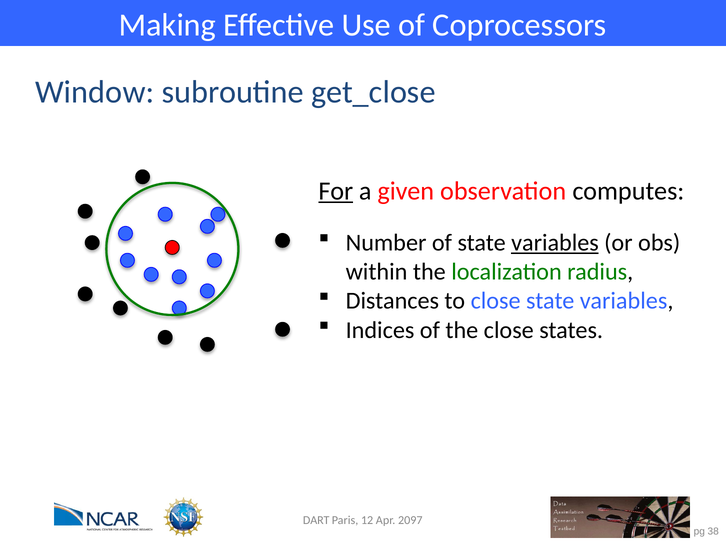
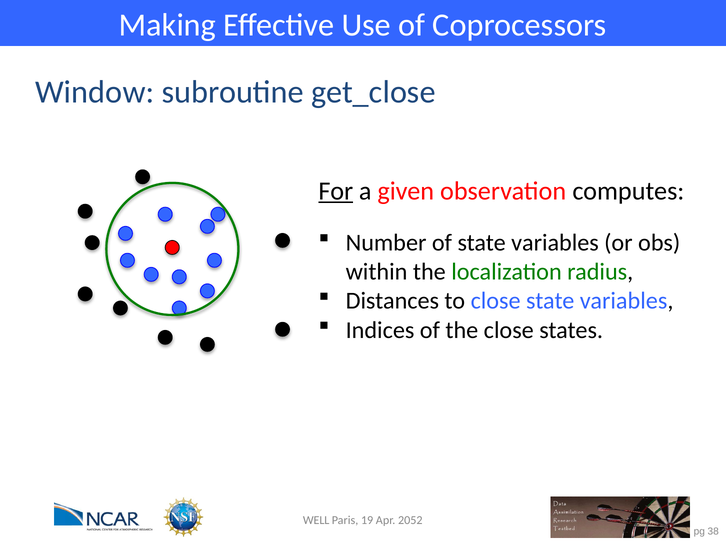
variables underline: present -> none (555, 243)
DART: DART -> WELL (316, 520)
12: 12 -> 19 (367, 520)
2097: 2097 -> 2052 (410, 520)
